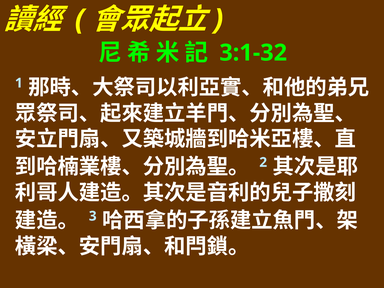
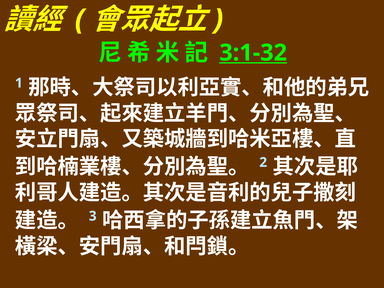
3:1-32 underline: none -> present (253, 53)
